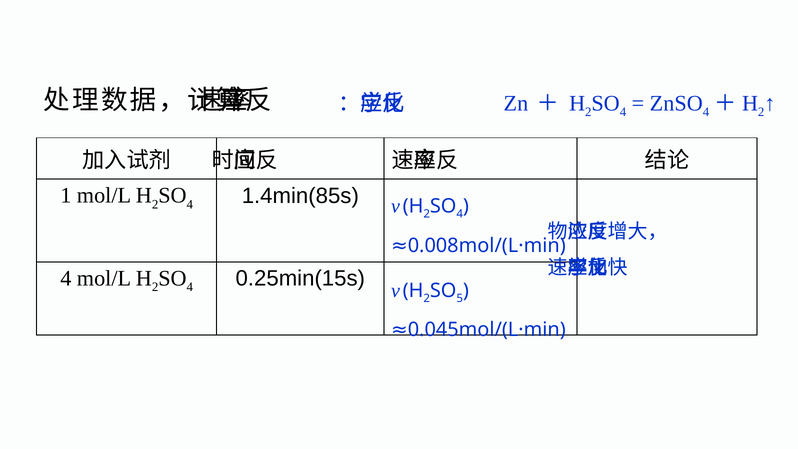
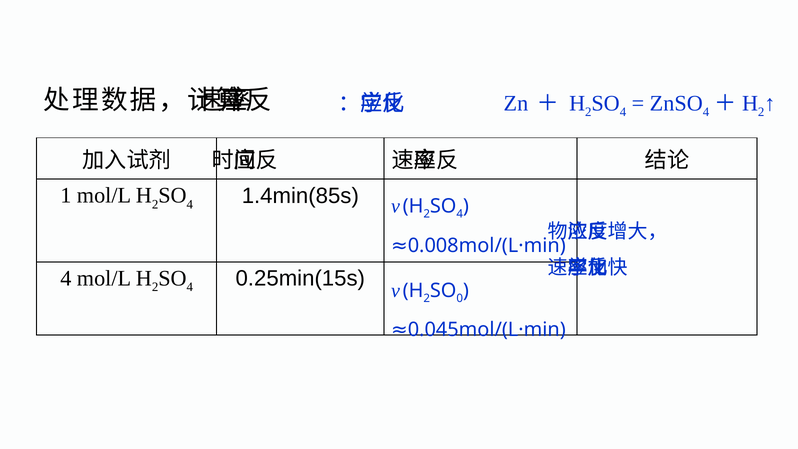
5: 5 -> 0 (460, 298)
